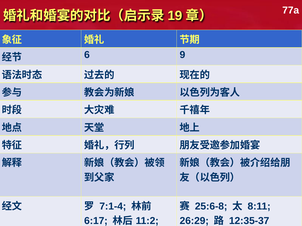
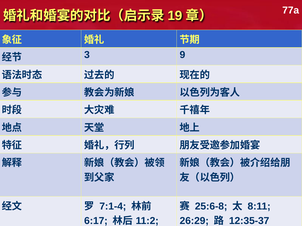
6: 6 -> 3 (87, 55)
